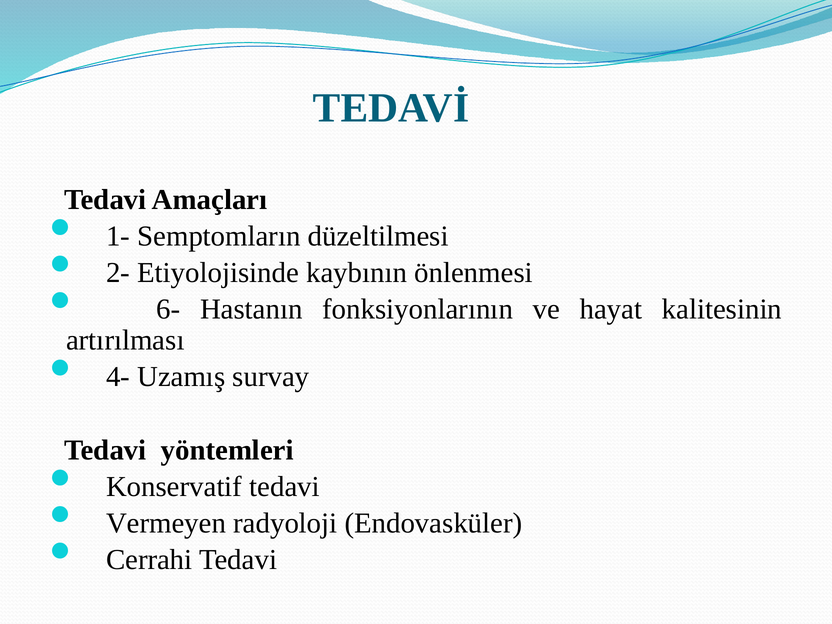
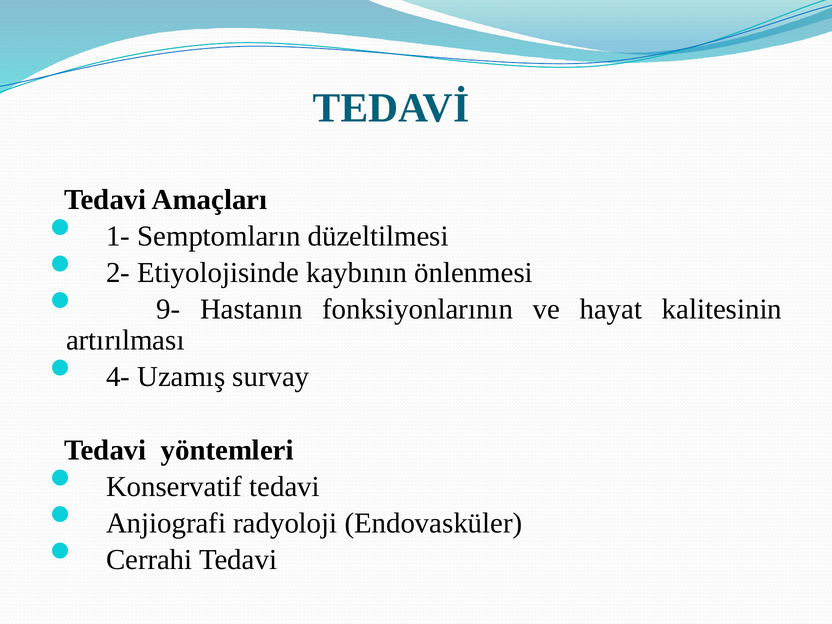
6-: 6- -> 9- (168, 309)
Vermeyen: Vermeyen -> Anjiografi (166, 523)
